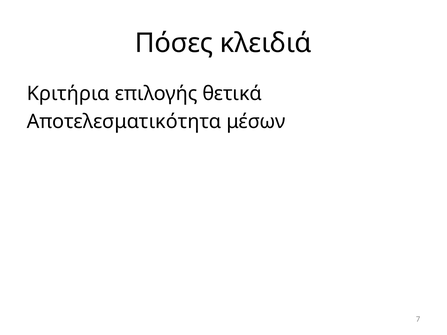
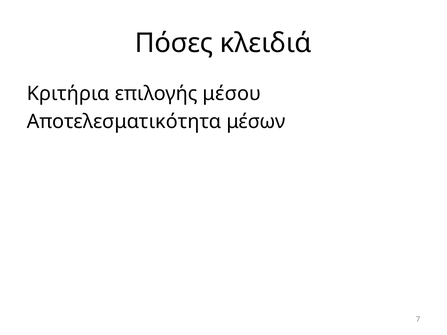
θετικά: θετικά -> μέσου (232, 94)
